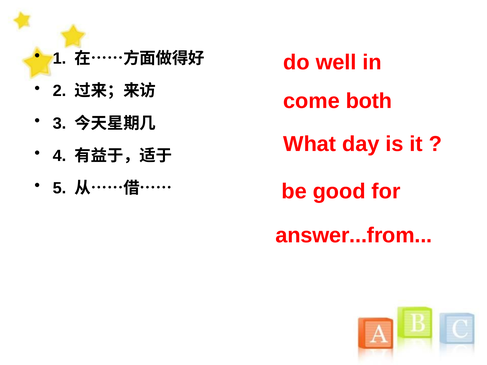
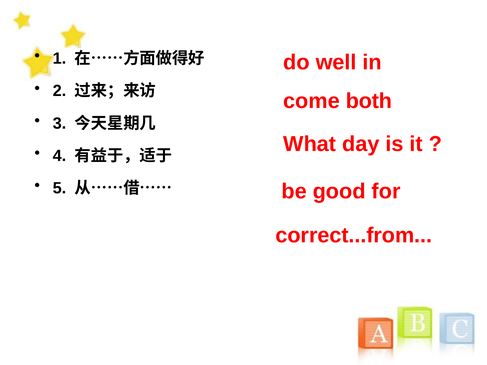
answer...from: answer...from -> correct...from (354, 236)
